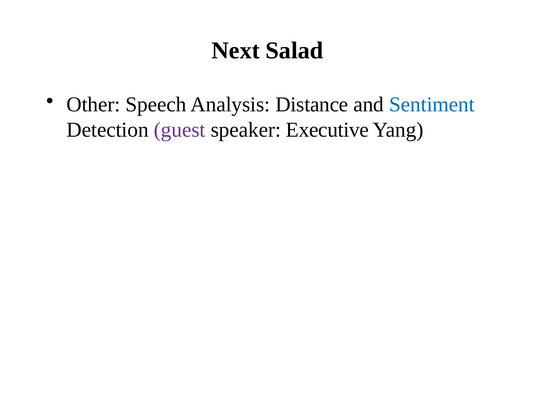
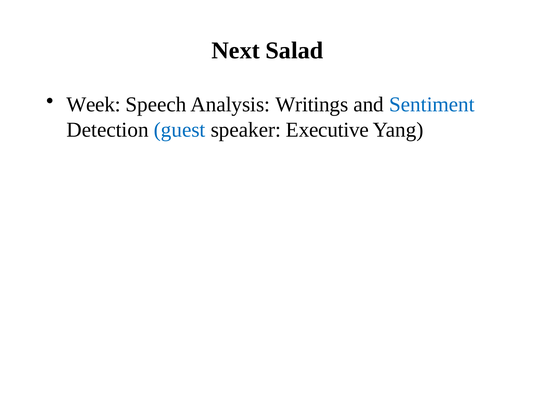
Other: Other -> Week (94, 105)
Distance: Distance -> Writings (312, 105)
guest colour: purple -> blue (180, 130)
